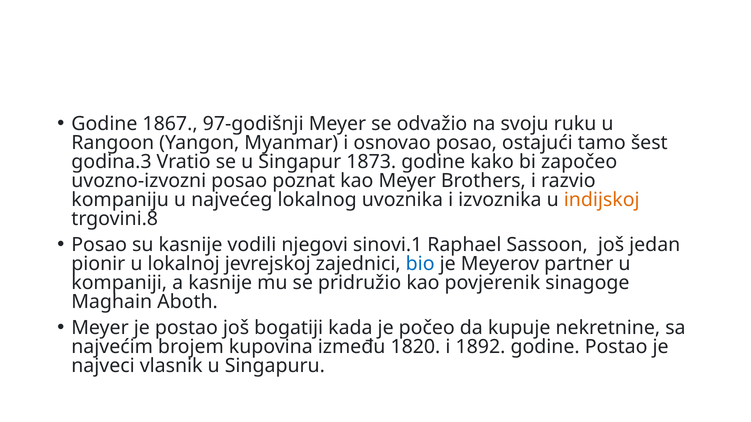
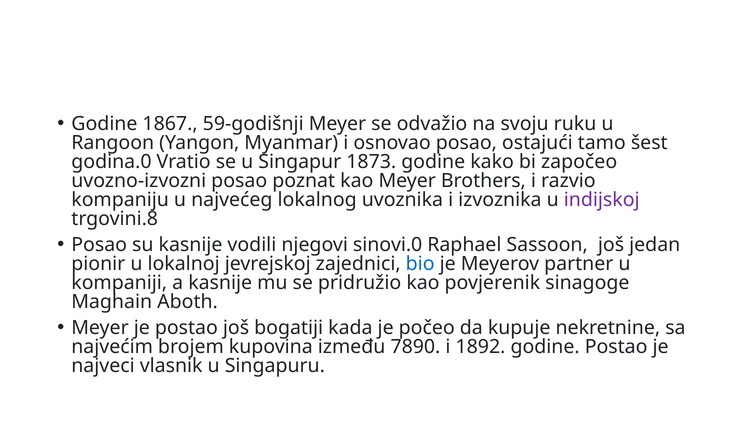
97-godišnji: 97-godišnji -> 59-godišnji (253, 124)
godina.3: godina.3 -> godina.0 (111, 162)
indijskoj colour: orange -> purple (602, 200)
sinovi.1: sinovi.1 -> sinovi.0 (388, 245)
1820: 1820 -> 7890 (415, 347)
